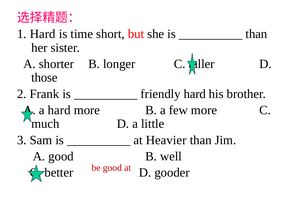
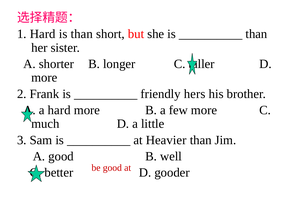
is time: time -> than (82, 34)
those: those -> more (44, 78)
friendly hard: hard -> hers (195, 94)
